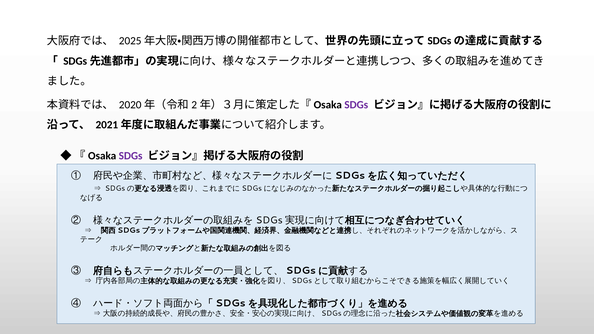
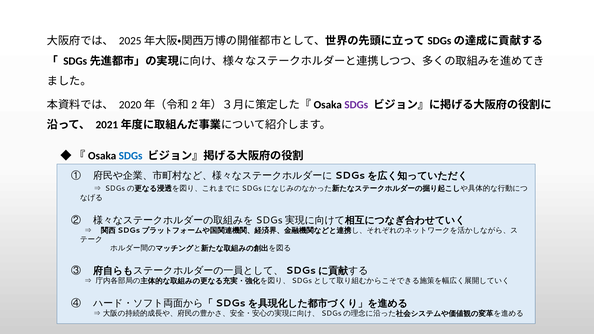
SDGs colour: purple -> blue (131, 156)
